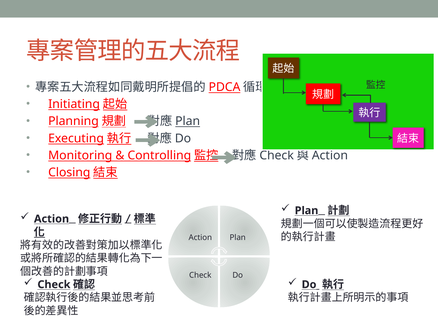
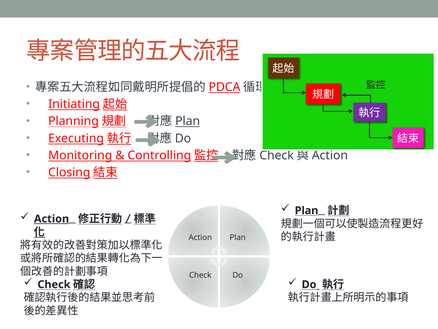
Action underline: none -> present (52, 219)
